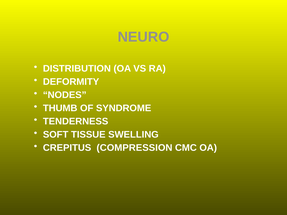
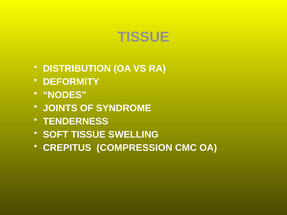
NEURO: NEURO -> TISSUE (143, 37)
THUMB: THUMB -> JOINTS (60, 108)
